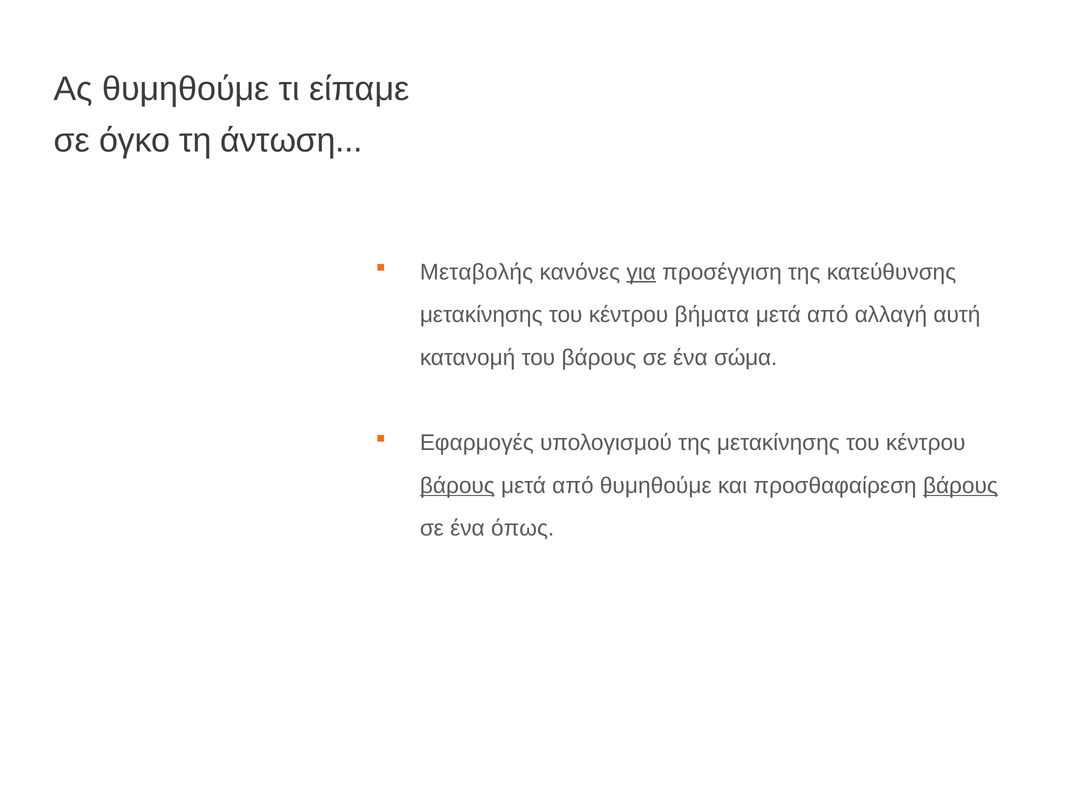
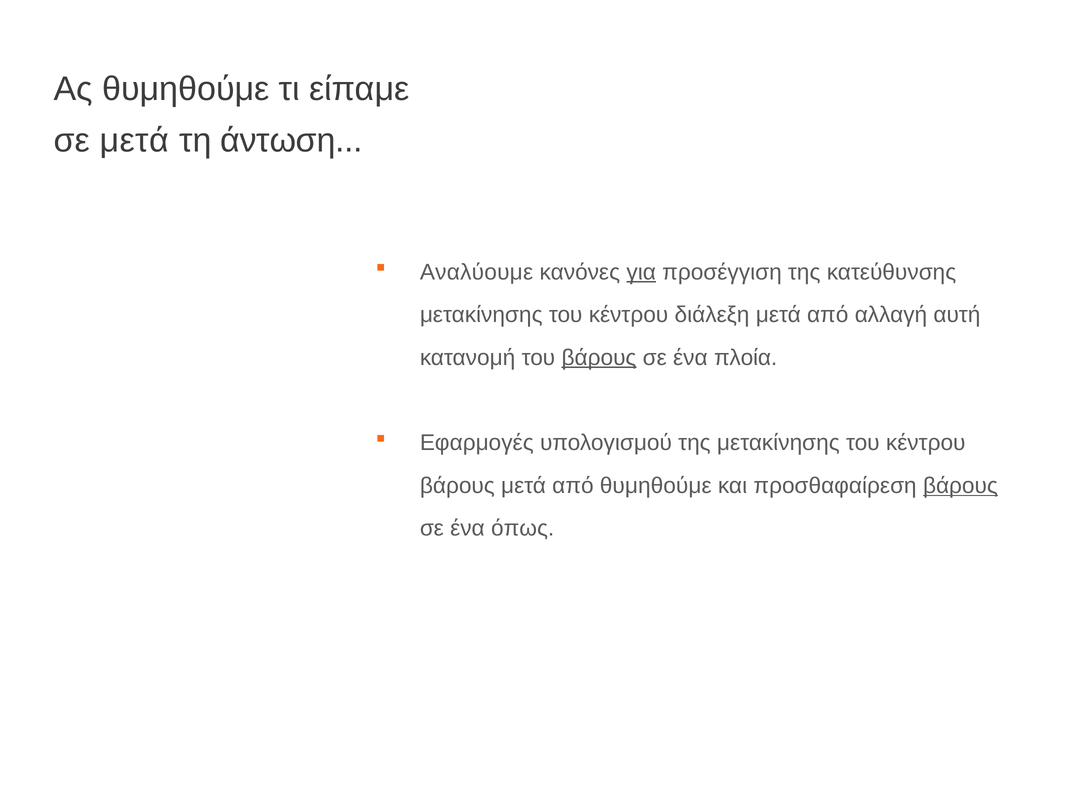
σε όγκο: όγκο -> μετά (134, 140)
Μεταβολής: Μεταβολής -> Αναλύουμε (477, 272)
βήματα: βήματα -> διάλεξη (712, 315)
βάρους underline: none -> present (599, 357)
σώμα: σώμα -> πλοία (746, 357)
βάρους underline: present -> none (457, 486)
